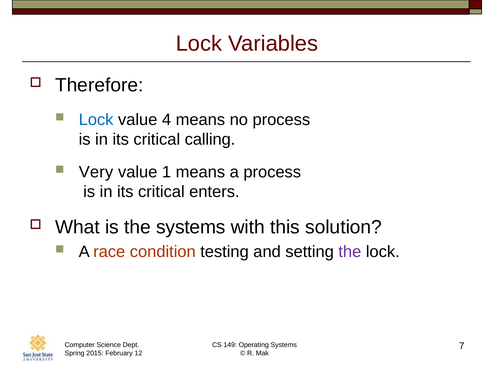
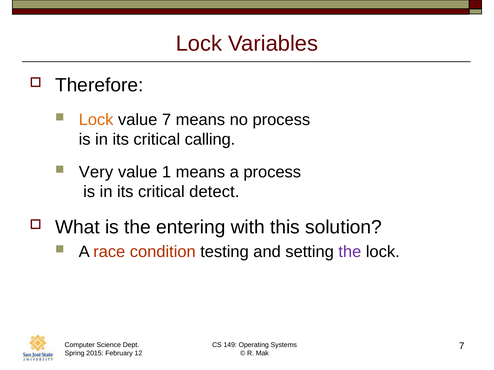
Lock colour: blue -> orange (96, 120)
value 4: 4 -> 7 (167, 120)
enters: enters -> detect (214, 192)
the systems: systems -> entering (191, 228)
